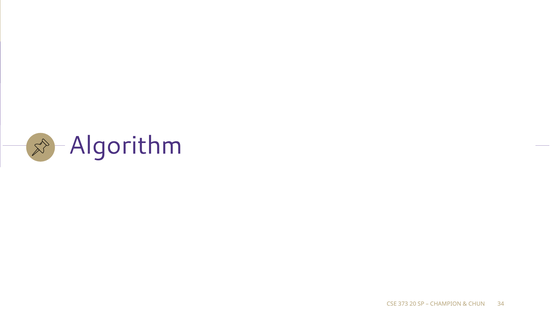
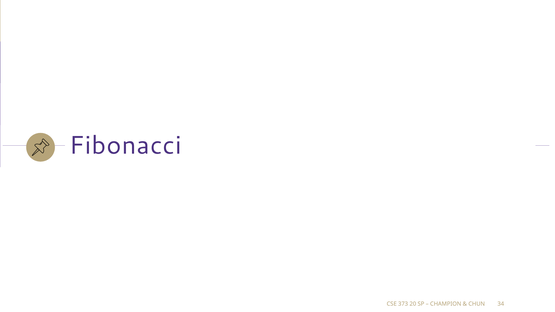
Algorithm: Algorithm -> Fibonacci (125, 145)
